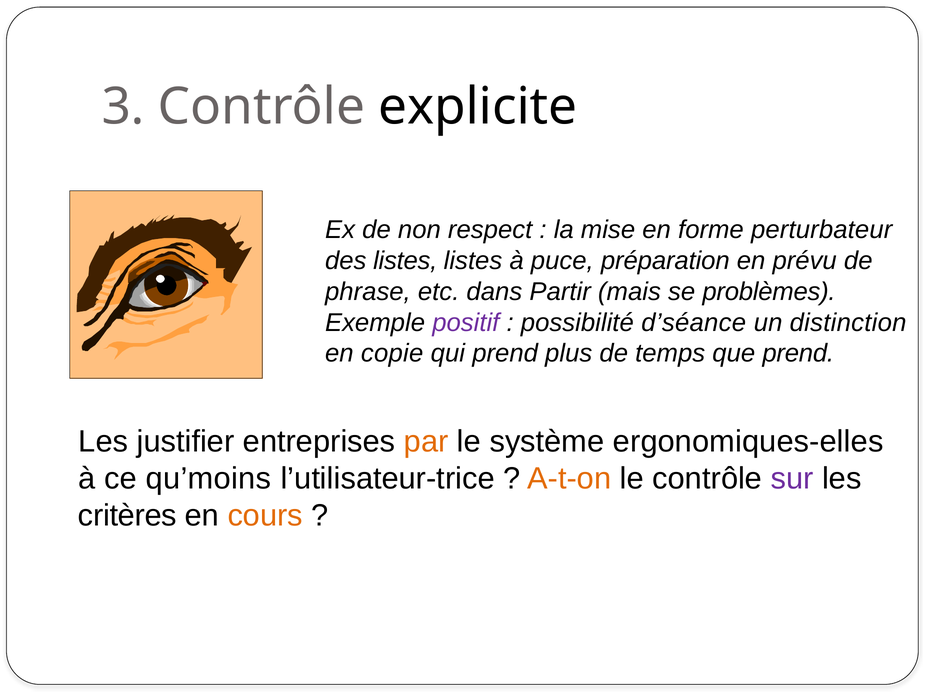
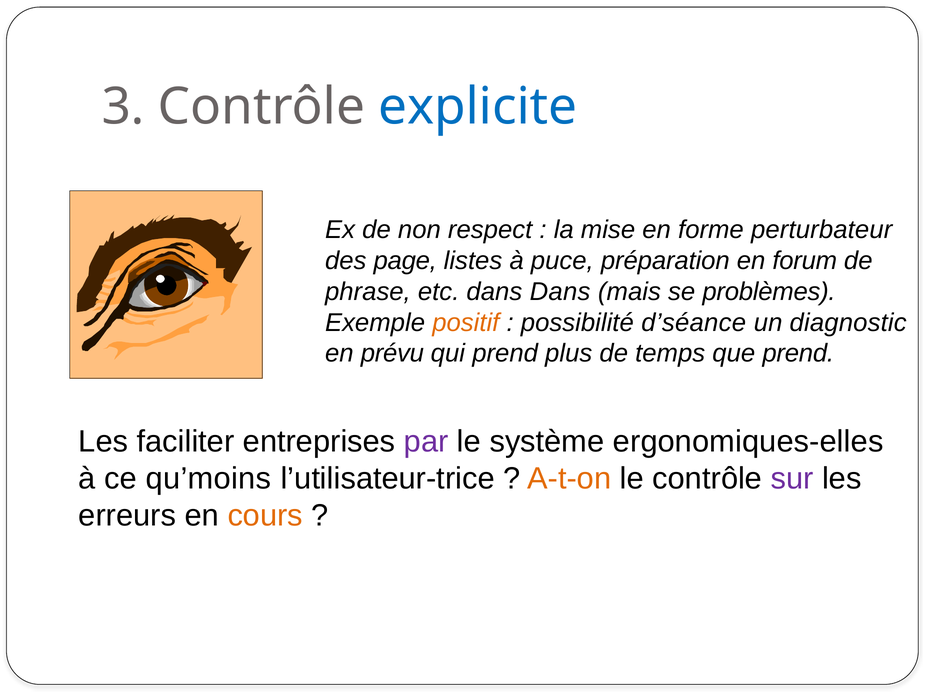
explicite colour: black -> blue (478, 107)
des listes: listes -> page (405, 261)
prévu: prévu -> forum (805, 261)
dans Partir: Partir -> Dans (560, 292)
positif colour: purple -> orange (466, 322)
distinction: distinction -> diagnostic (848, 322)
copie: copie -> prévu (392, 353)
justifier: justifier -> faciliter (186, 441)
par colour: orange -> purple (426, 441)
critères: critères -> erreurs (127, 515)
